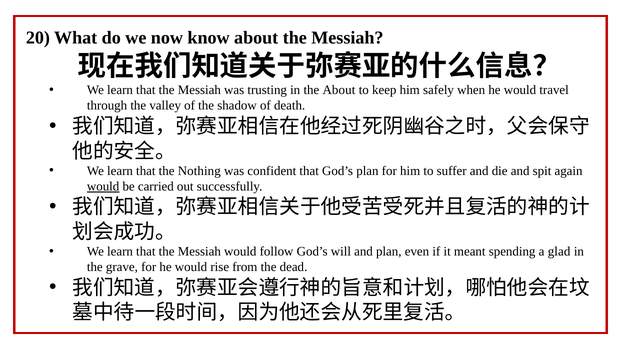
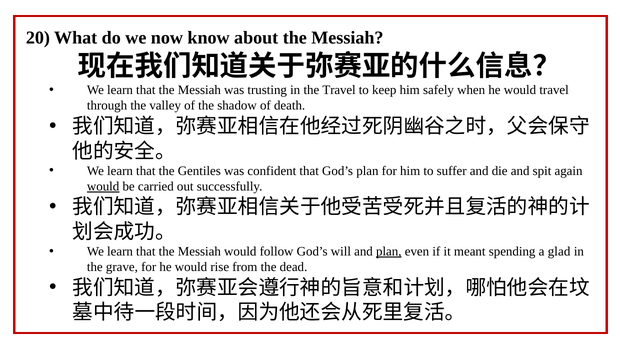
the About: About -> Travel (339, 90)
Nothing: Nothing -> Gentiles (199, 171)
plan underline: none -> present (389, 251)
